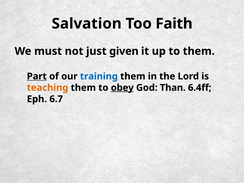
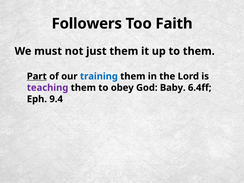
Salvation: Salvation -> Followers (87, 24)
just given: given -> them (124, 51)
teaching colour: orange -> purple (48, 88)
obey underline: present -> none (122, 88)
Than: Than -> Baby (173, 88)
6.7: 6.7 -> 9.4 (56, 99)
